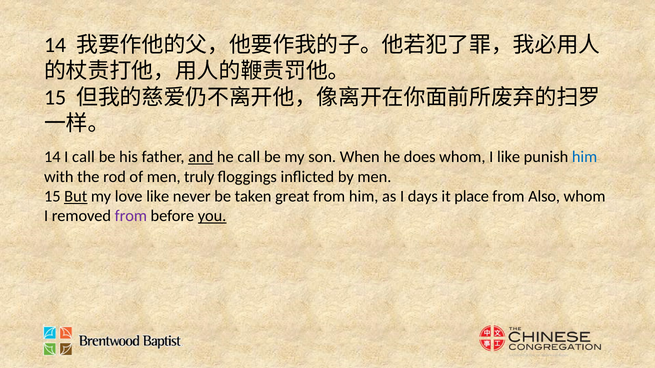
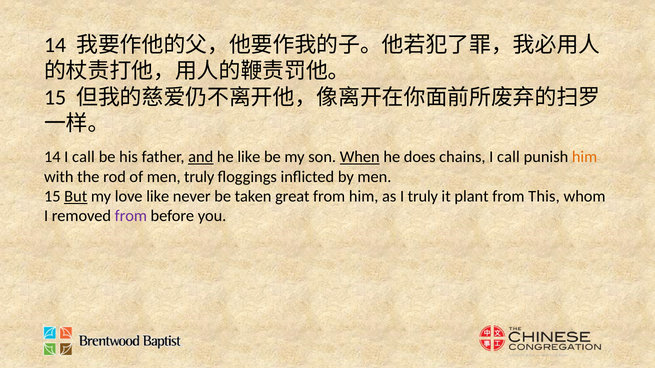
he call: call -> like (249, 157)
When underline: none -> present (360, 157)
does whom: whom -> chains (462, 157)
like: like -> call (508, 157)
him colour: blue -> orange (585, 157)
I days: days -> truly (423, 197)
place: place -> plant (472, 197)
Also: Also -> This (544, 197)
you underline: present -> none (212, 216)
